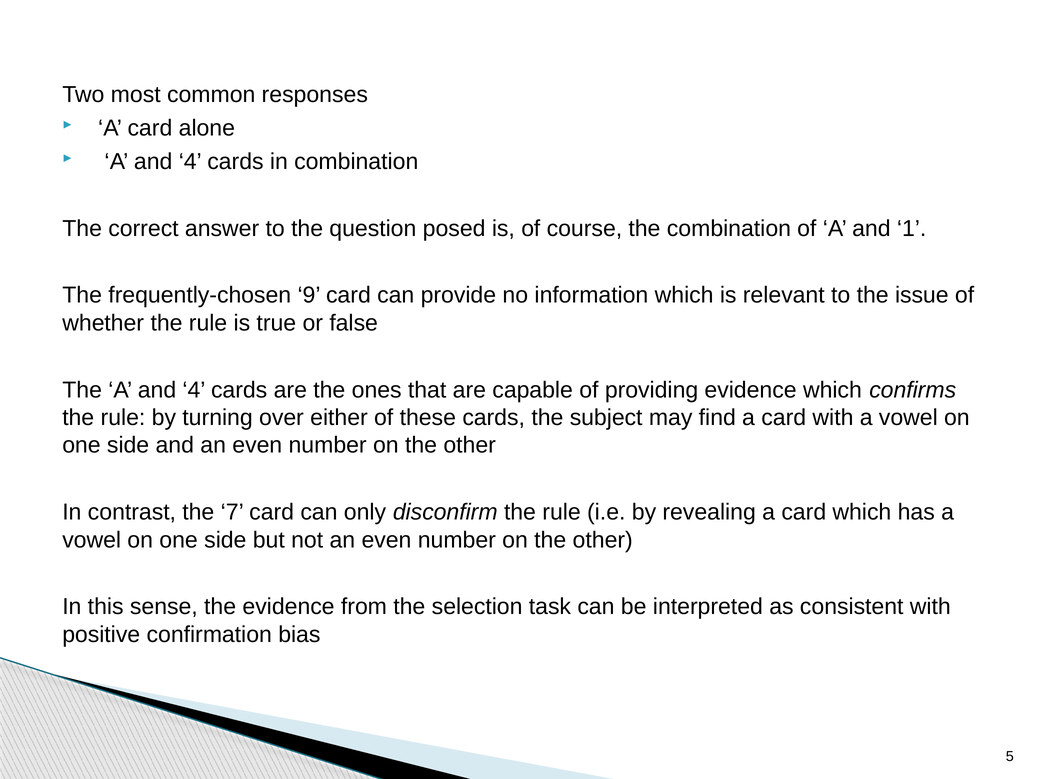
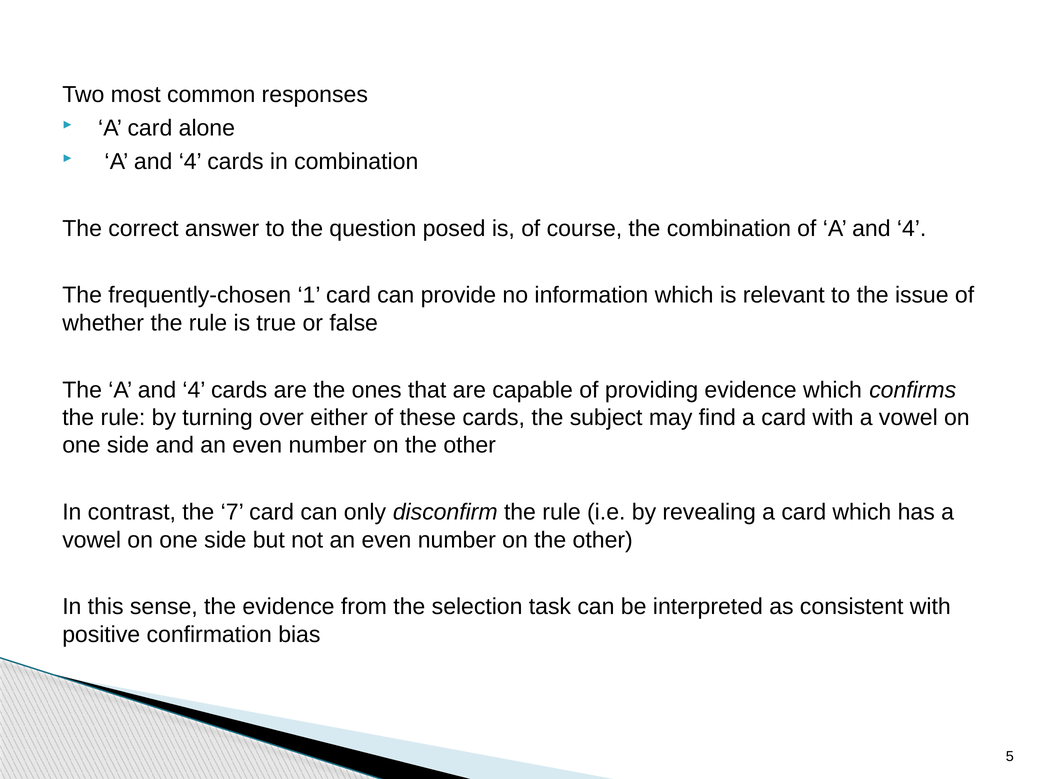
of A and 1: 1 -> 4 (912, 229)
9: 9 -> 1 (309, 295)
